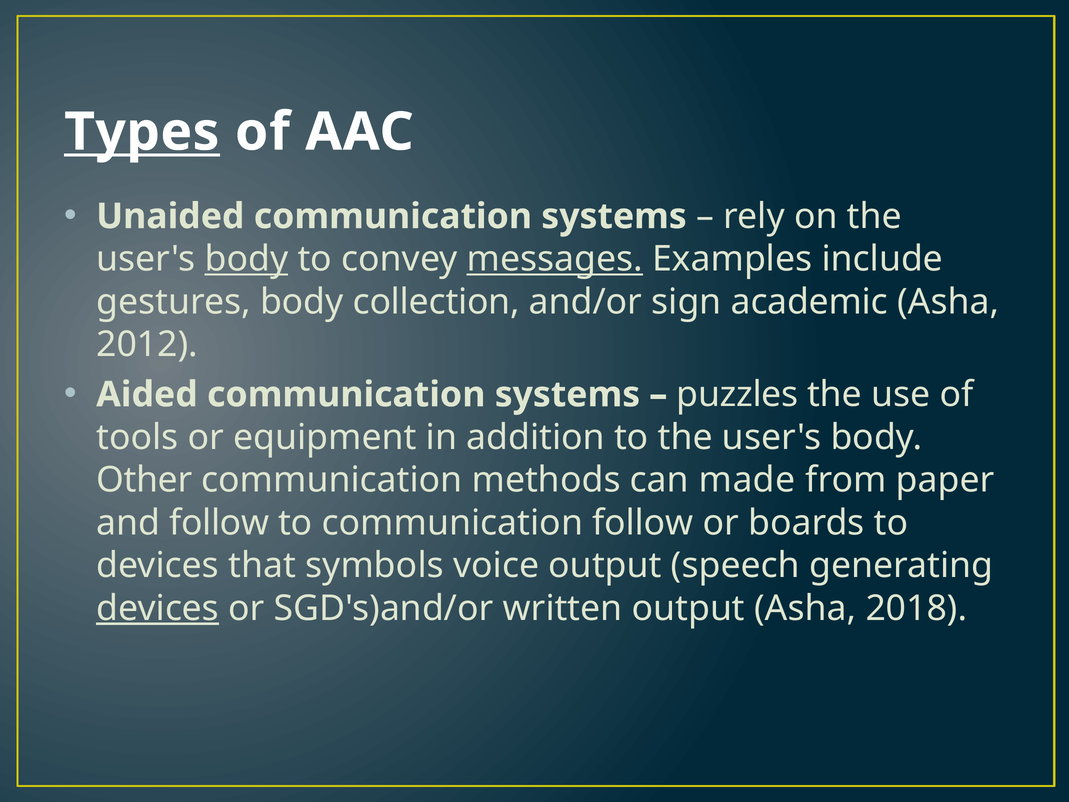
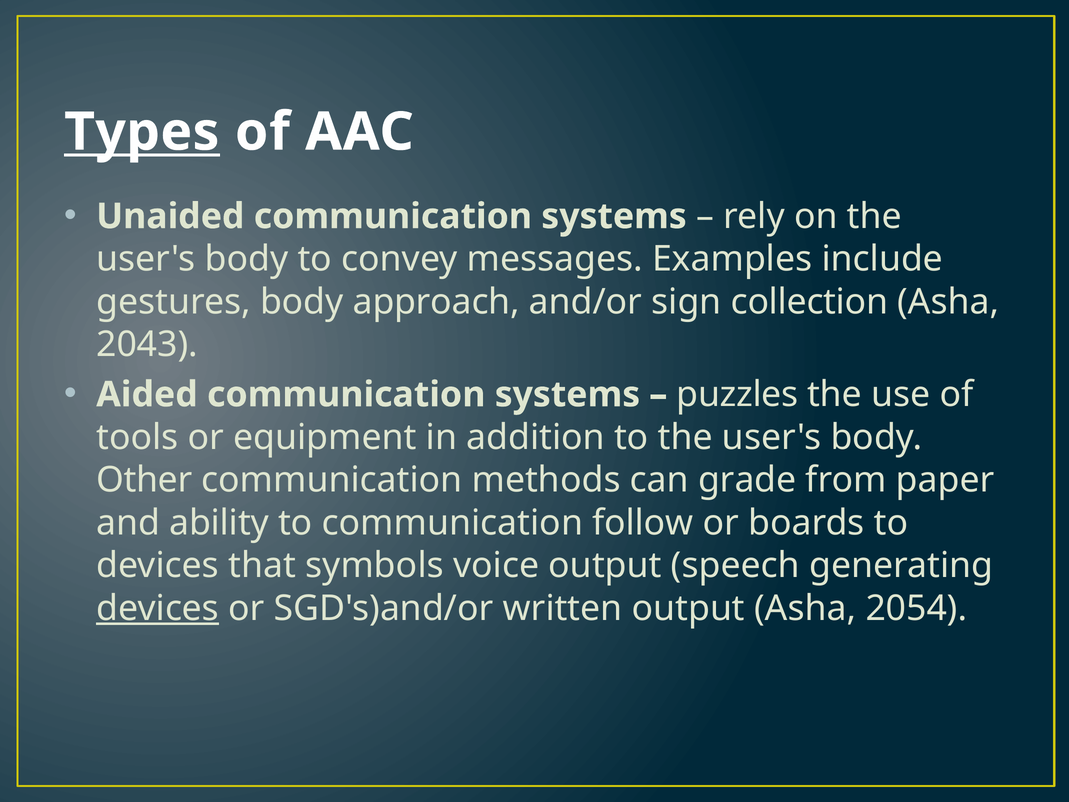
body underline: present -> none (246, 259)
messages underline: present -> none (555, 259)
collection: collection -> approach (436, 302)
academic: academic -> collection (809, 302)
2012: 2012 -> 2043 (147, 345)
made: made -> grade (747, 480)
and follow: follow -> ability (219, 523)
2018: 2018 -> 2054 (916, 608)
